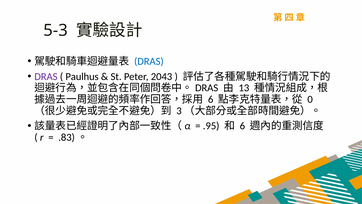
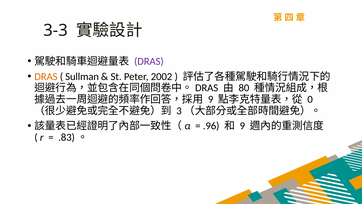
5-3: 5-3 -> 3-3 (56, 30)
DRAS colour: blue -> purple (149, 61)
DRAS colour: purple -> orange (46, 76)
Paulhus: Paulhus -> Sullman (82, 76)
2043: 2043 -> 2002 (162, 76)
13: 13 -> 80 (244, 88)
6: 6 -> 9 (211, 99)
.95: .95 -> .96 (211, 126)
6: 6 -> 9 (242, 126)
